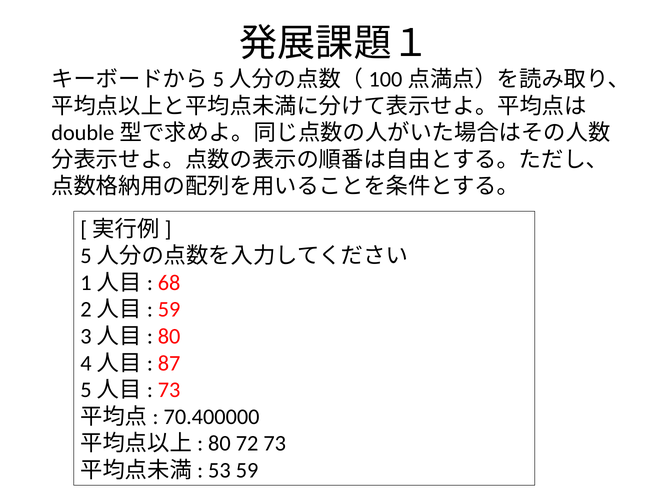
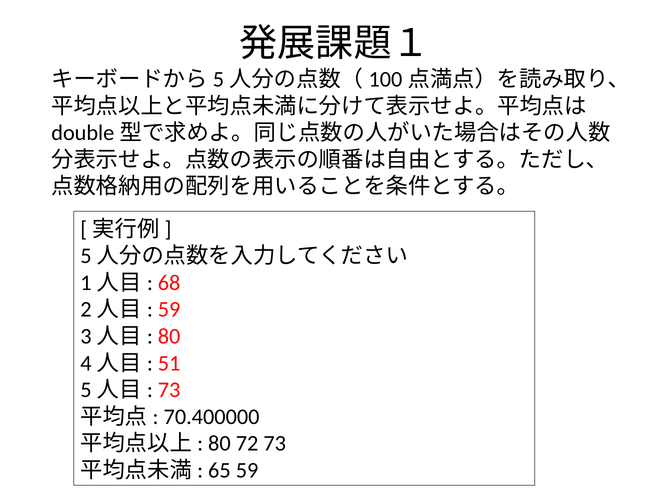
87: 87 -> 51 (169, 363)
53: 53 -> 65 (219, 470)
